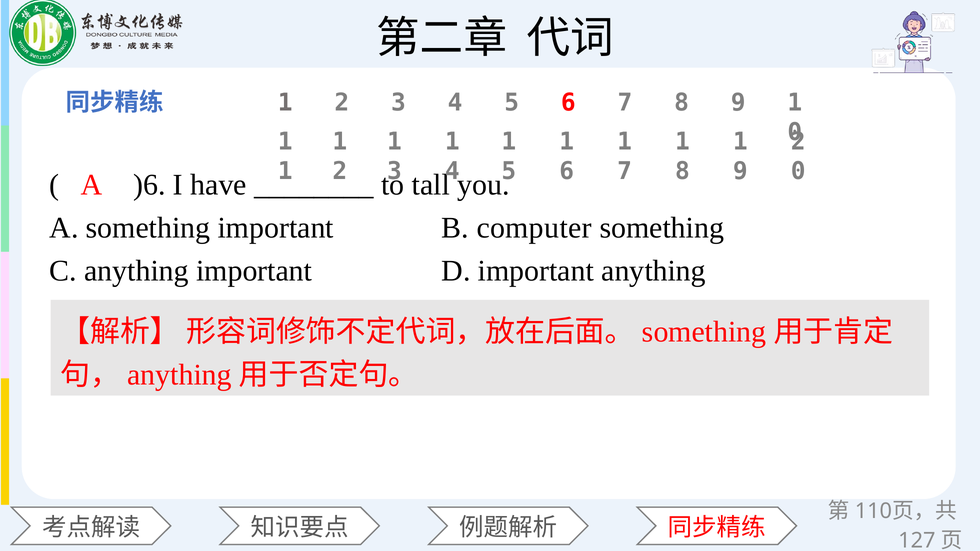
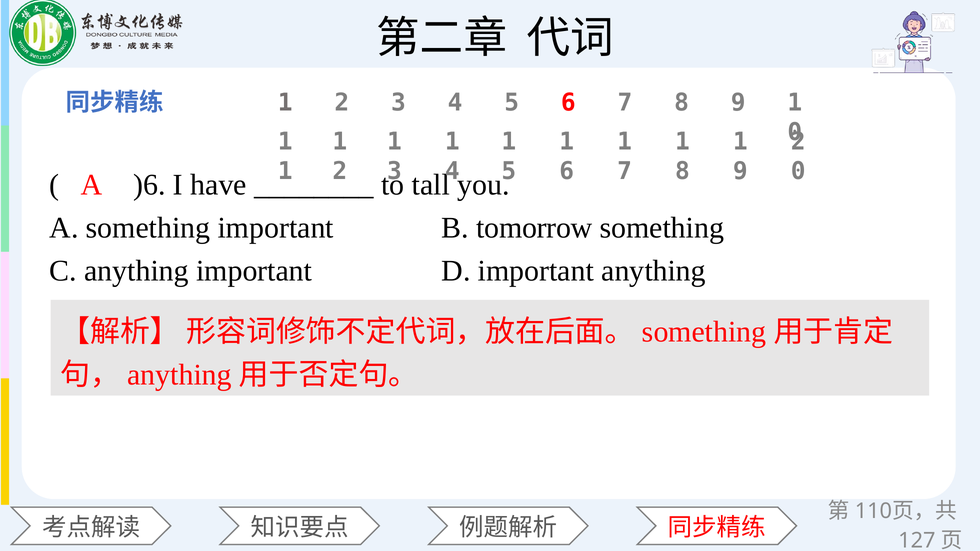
computer: computer -> tomorrow (534, 228)
